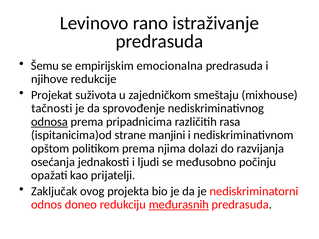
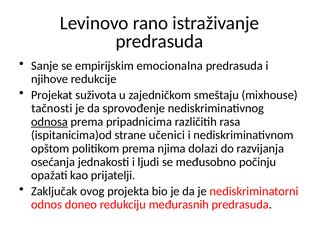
Šemu: Šemu -> Sanje (45, 66)
manjini: manjini -> učenici (167, 135)
međurasnih underline: present -> none (179, 205)
